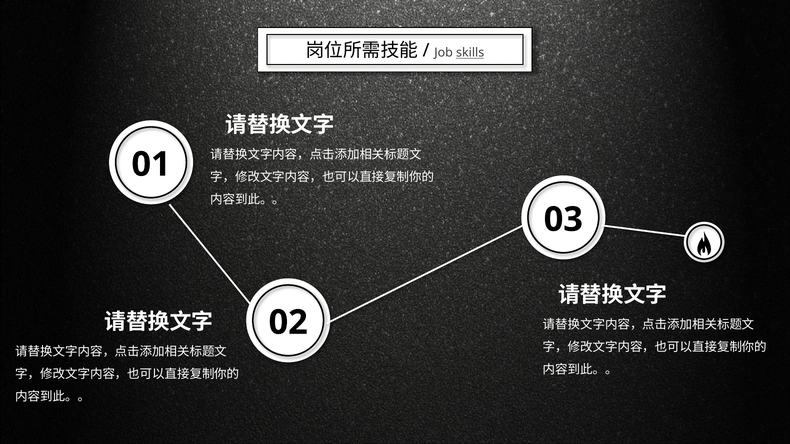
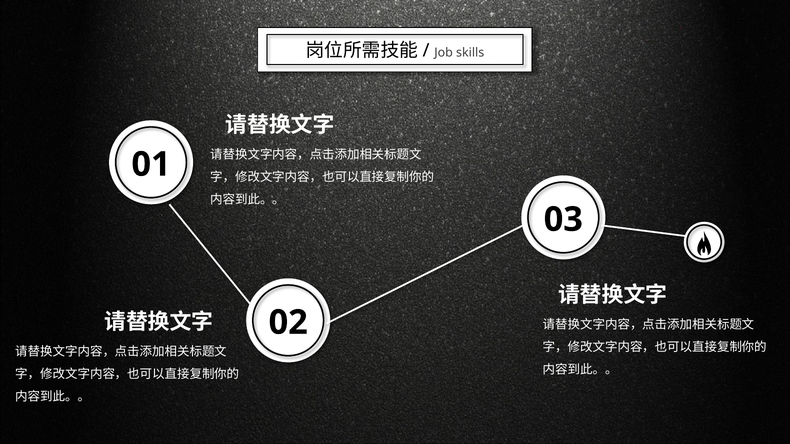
skills underline: present -> none (470, 53)
